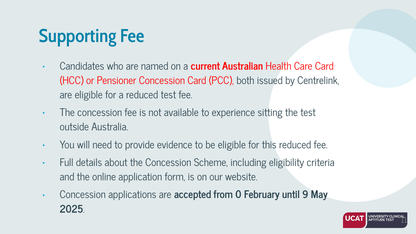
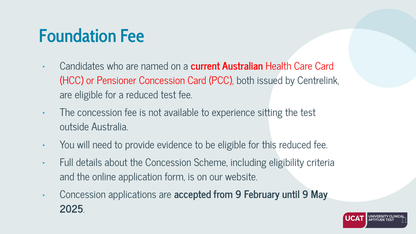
Supporting: Supporting -> Foundation (78, 36)
from 0: 0 -> 9 (238, 195)
